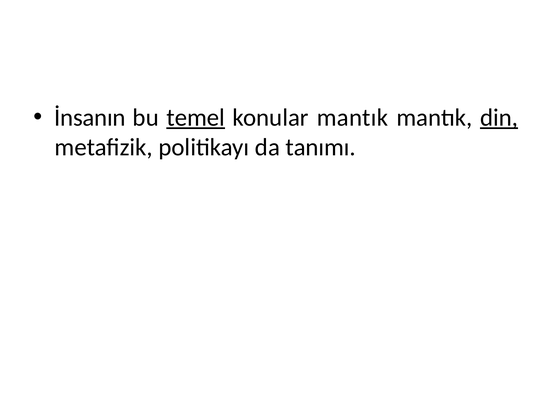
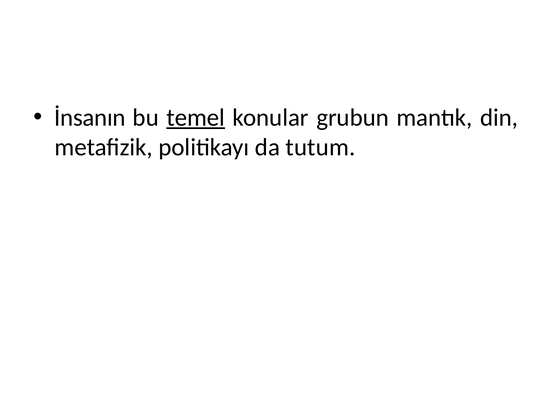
konular mantık: mantık -> grubun (353, 117)
din underline: present -> none (499, 117)
tanımı: tanımı -> tutum (320, 147)
